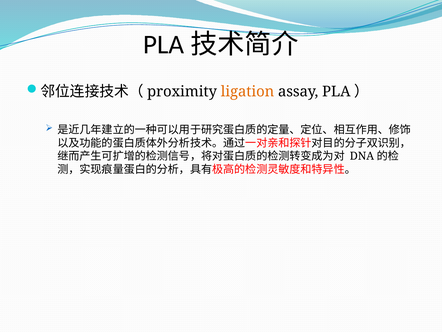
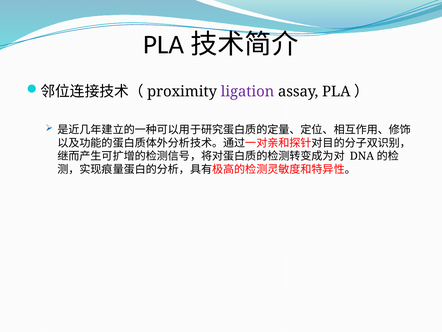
ligation colour: orange -> purple (248, 92)
